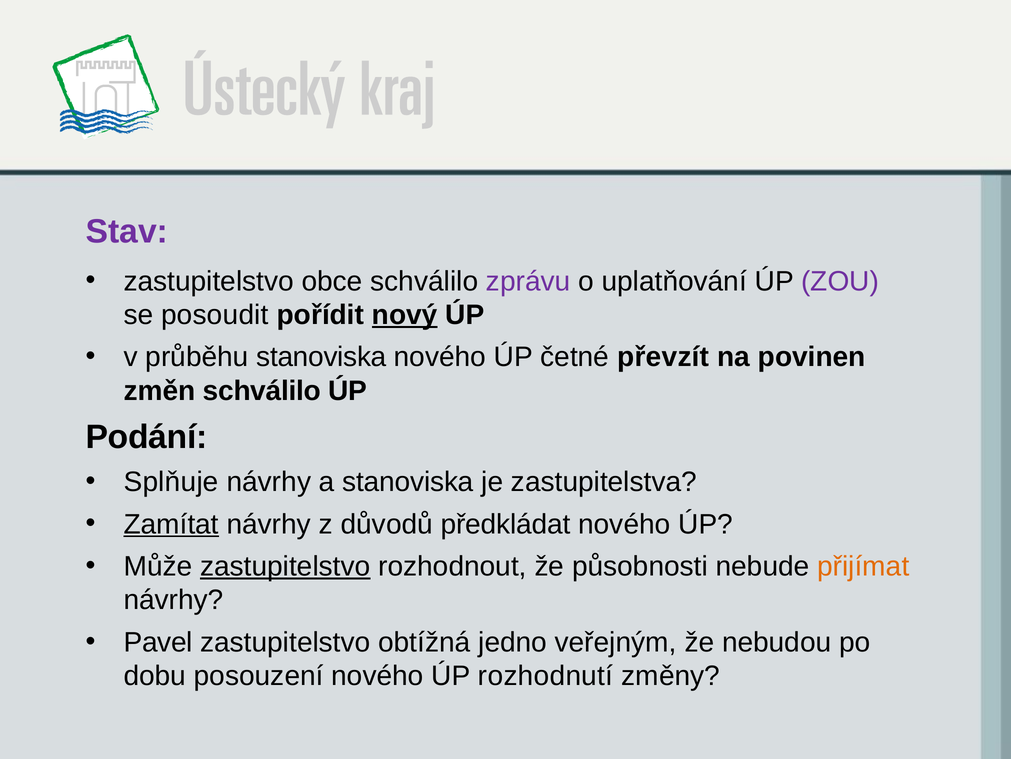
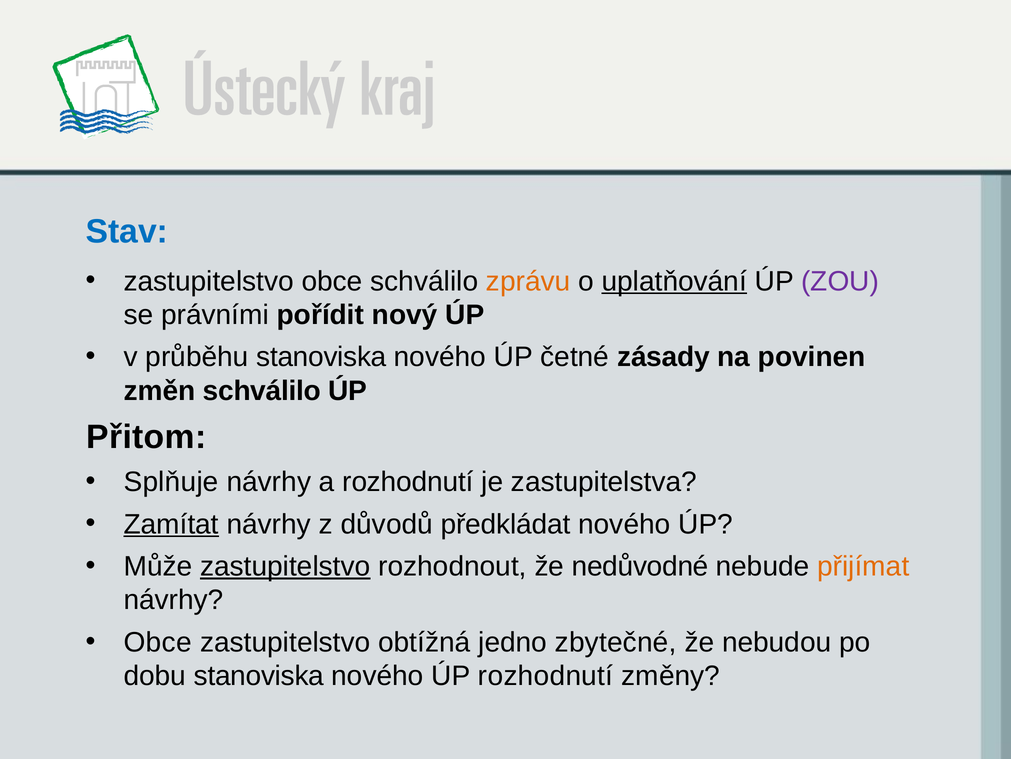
Stav colour: purple -> blue (127, 232)
zprávu colour: purple -> orange (528, 281)
uplatňování underline: none -> present (674, 281)
posoudit: posoudit -> právními (215, 315)
nový underline: present -> none (405, 315)
převzít: převzít -> zásady (664, 357)
Podání: Podání -> Přitom (146, 436)
a stanoviska: stanoviska -> rozhodnutí (408, 482)
působnosti: působnosti -> nedůvodné (640, 566)
Pavel: Pavel -> Obce (158, 642)
veřejným: veřejným -> zbytečné (616, 642)
dobu posouzení: posouzení -> stanoviska (259, 675)
